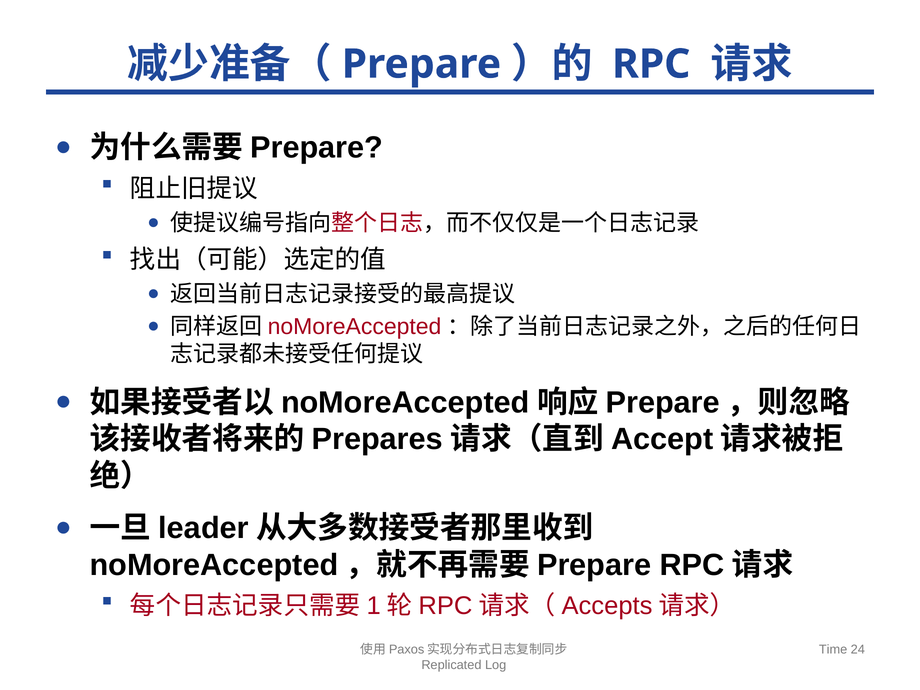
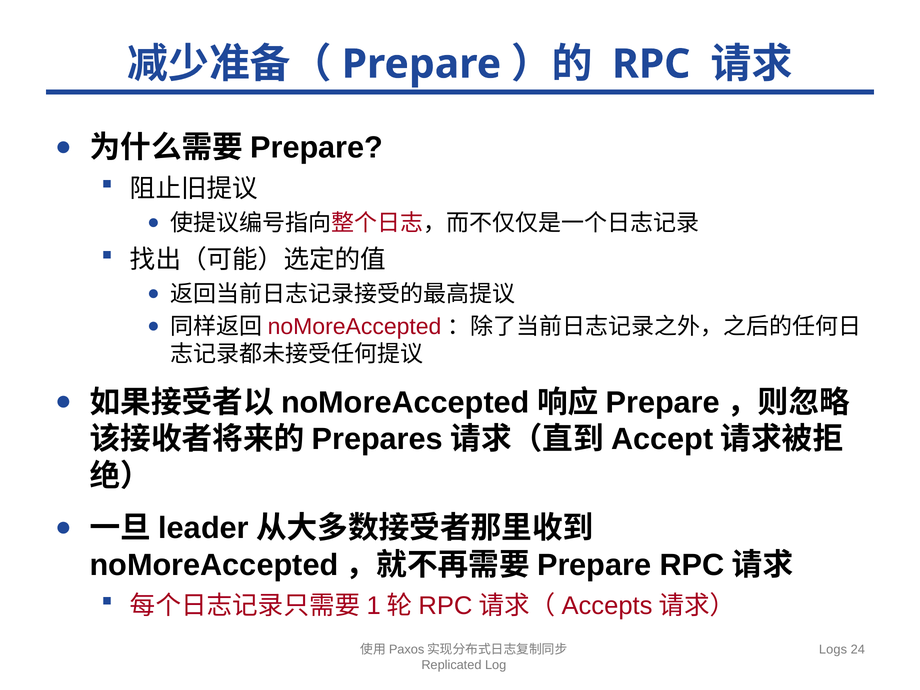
Time: Time -> Logs (833, 649)
